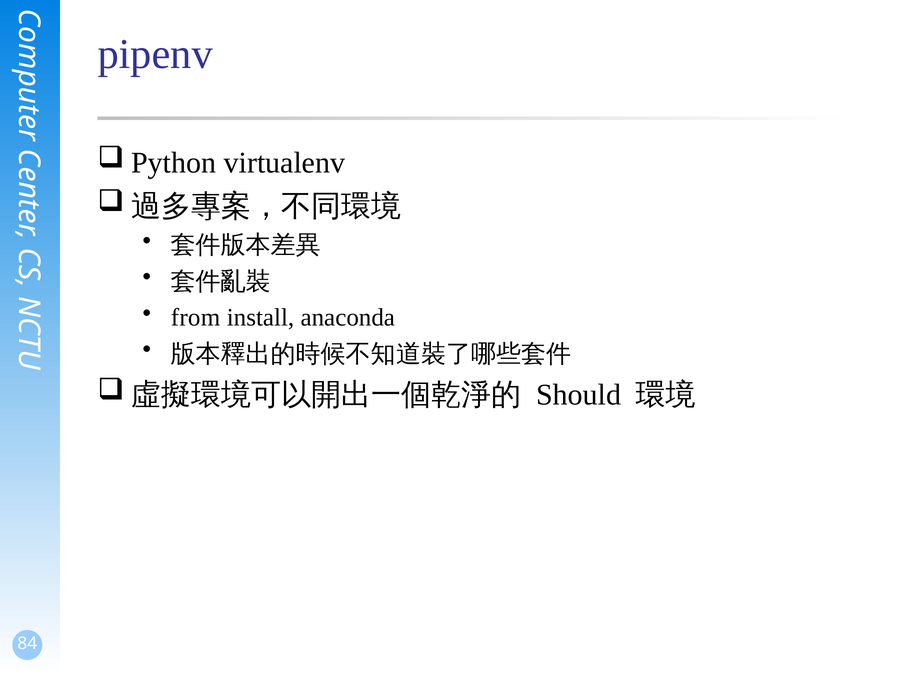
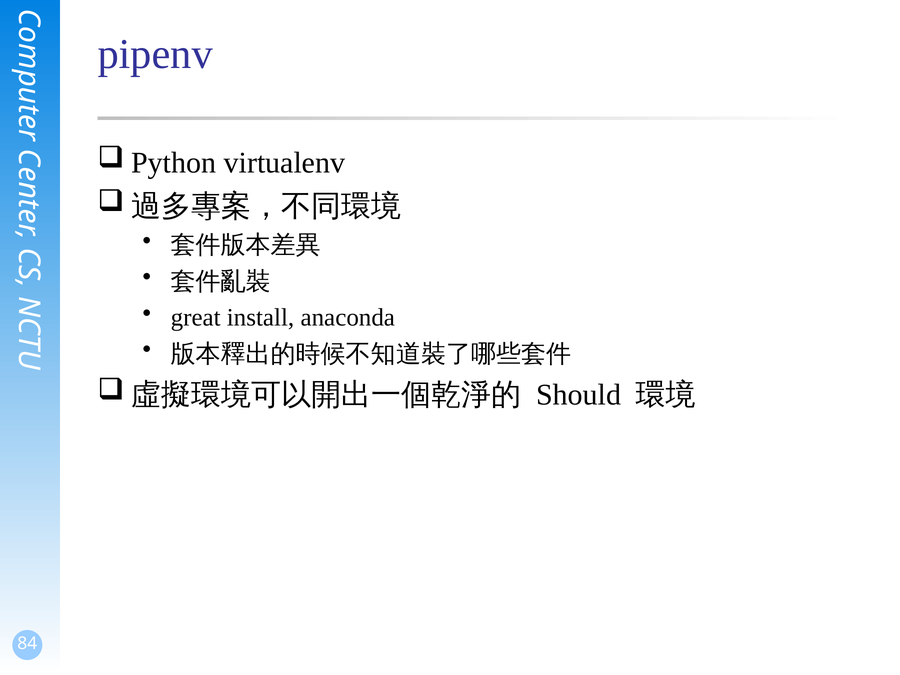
from: from -> great (196, 318)
